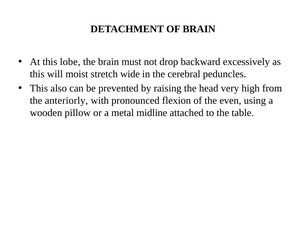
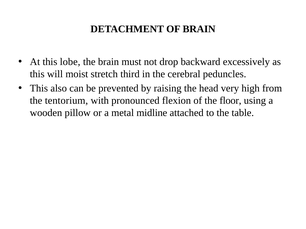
wide: wide -> third (130, 74)
anteriorly: anteriorly -> tentorium (66, 101)
even: even -> floor (230, 101)
